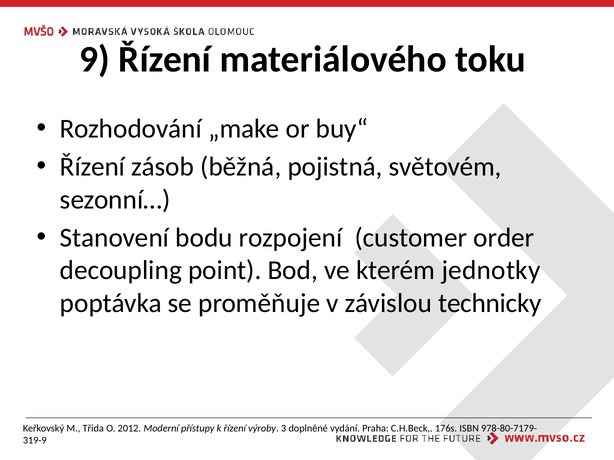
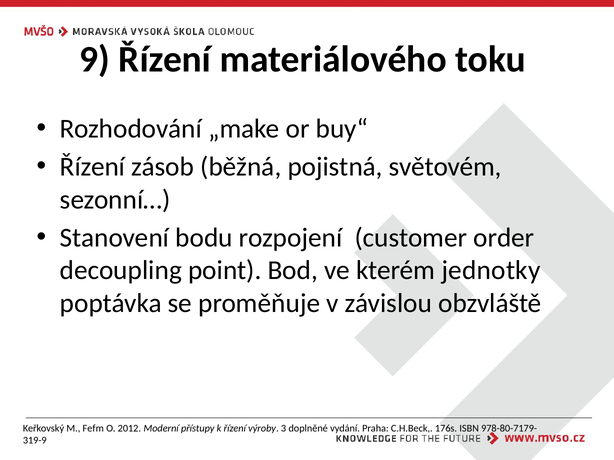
technicky: technicky -> obzvláště (490, 304)
Třida: Třida -> Fefm (93, 429)
